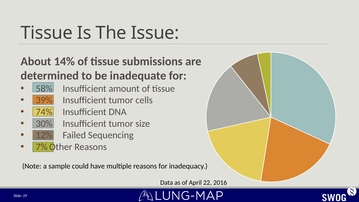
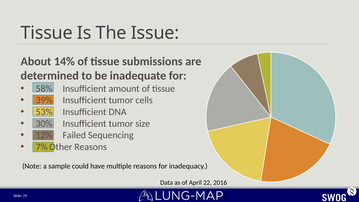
74%: 74% -> 53% (44, 112)
